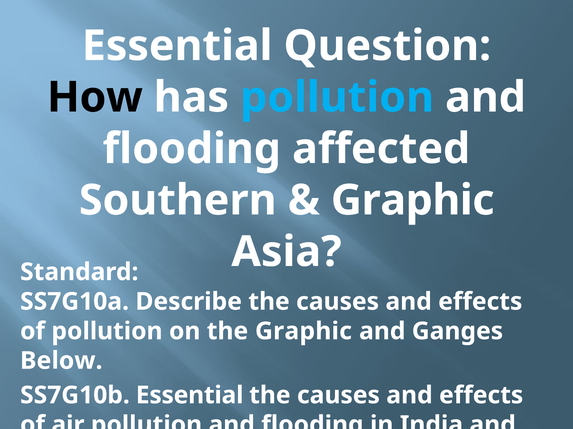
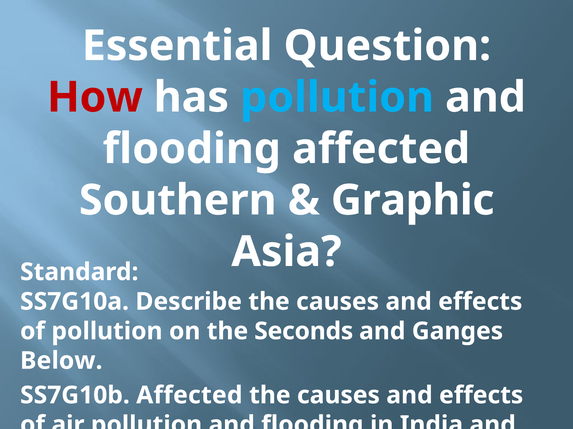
How colour: black -> red (95, 98)
the Graphic: Graphic -> Seconds (304, 332)
SS7G10b Essential: Essential -> Affected (189, 396)
